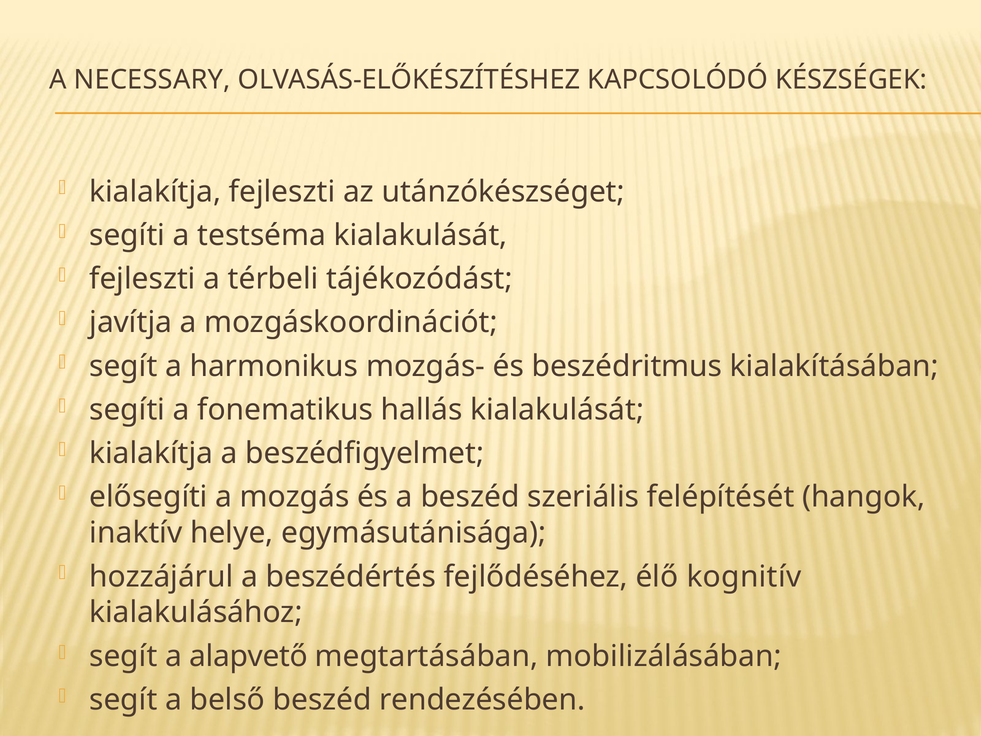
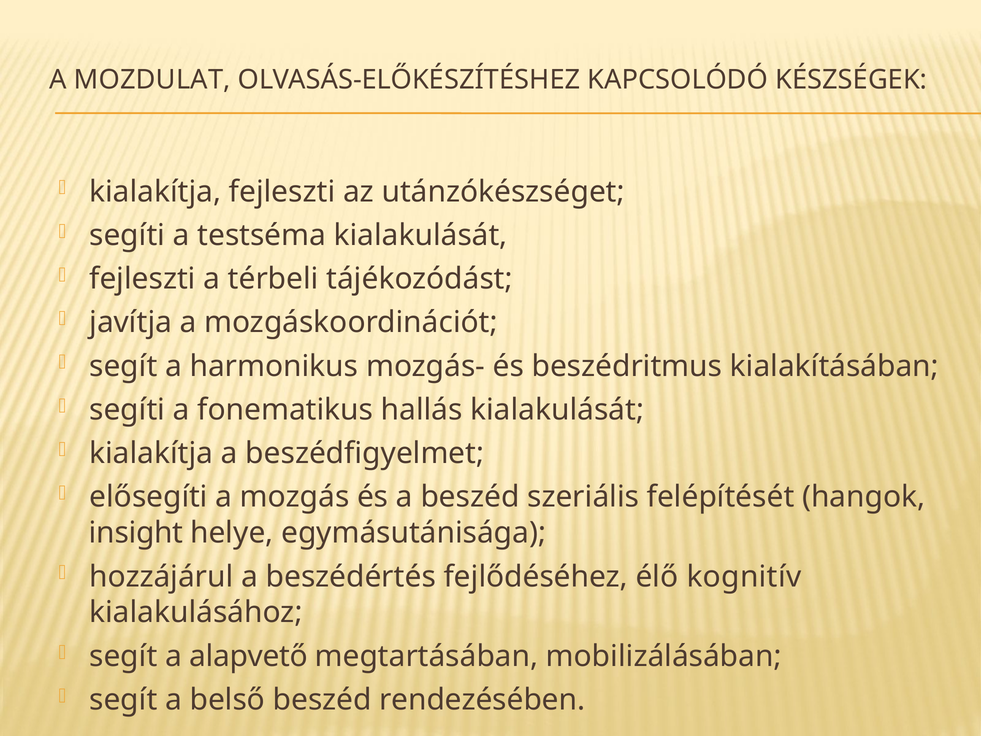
NECESSARY: NECESSARY -> MOZDULAT (152, 80)
inaktív: inaktív -> insight (136, 533)
